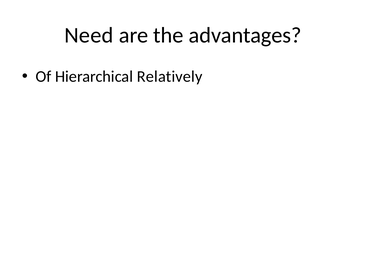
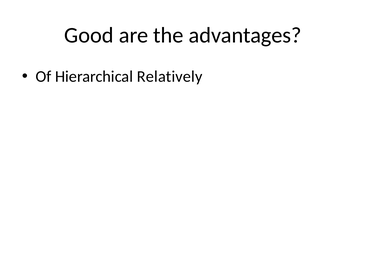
Need: Need -> Good (89, 35)
